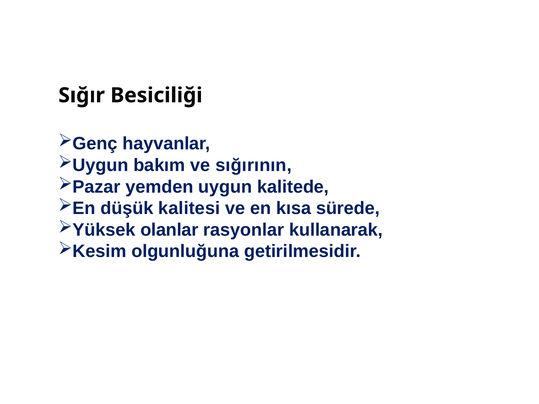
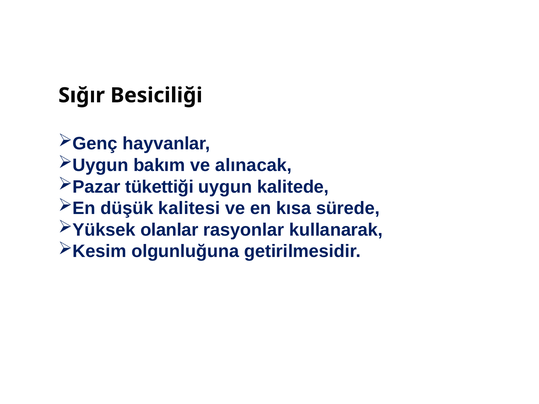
sığırının: sığırının -> alınacak (254, 165)
yemden: yemden -> tükettiği (159, 187)
